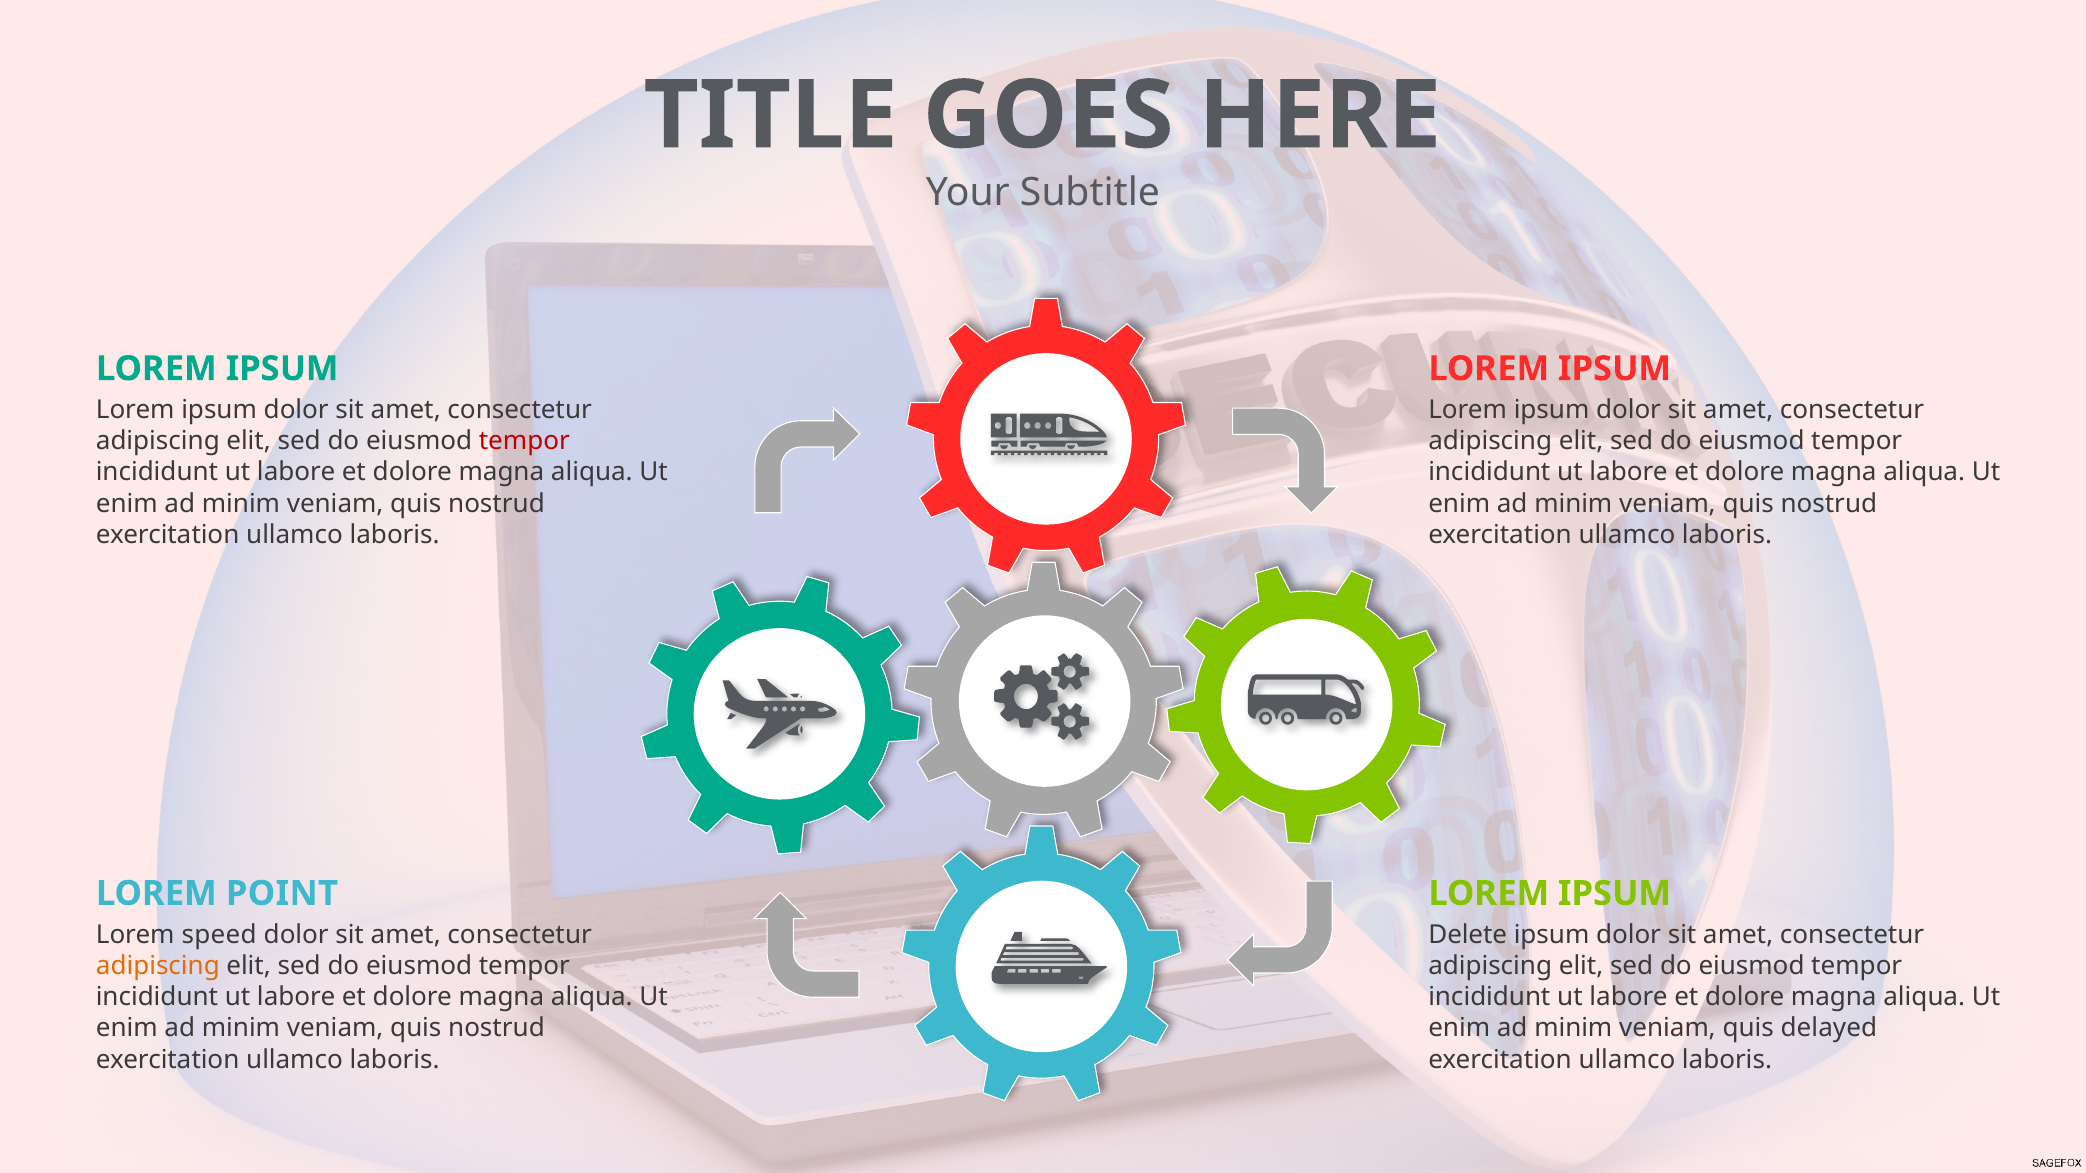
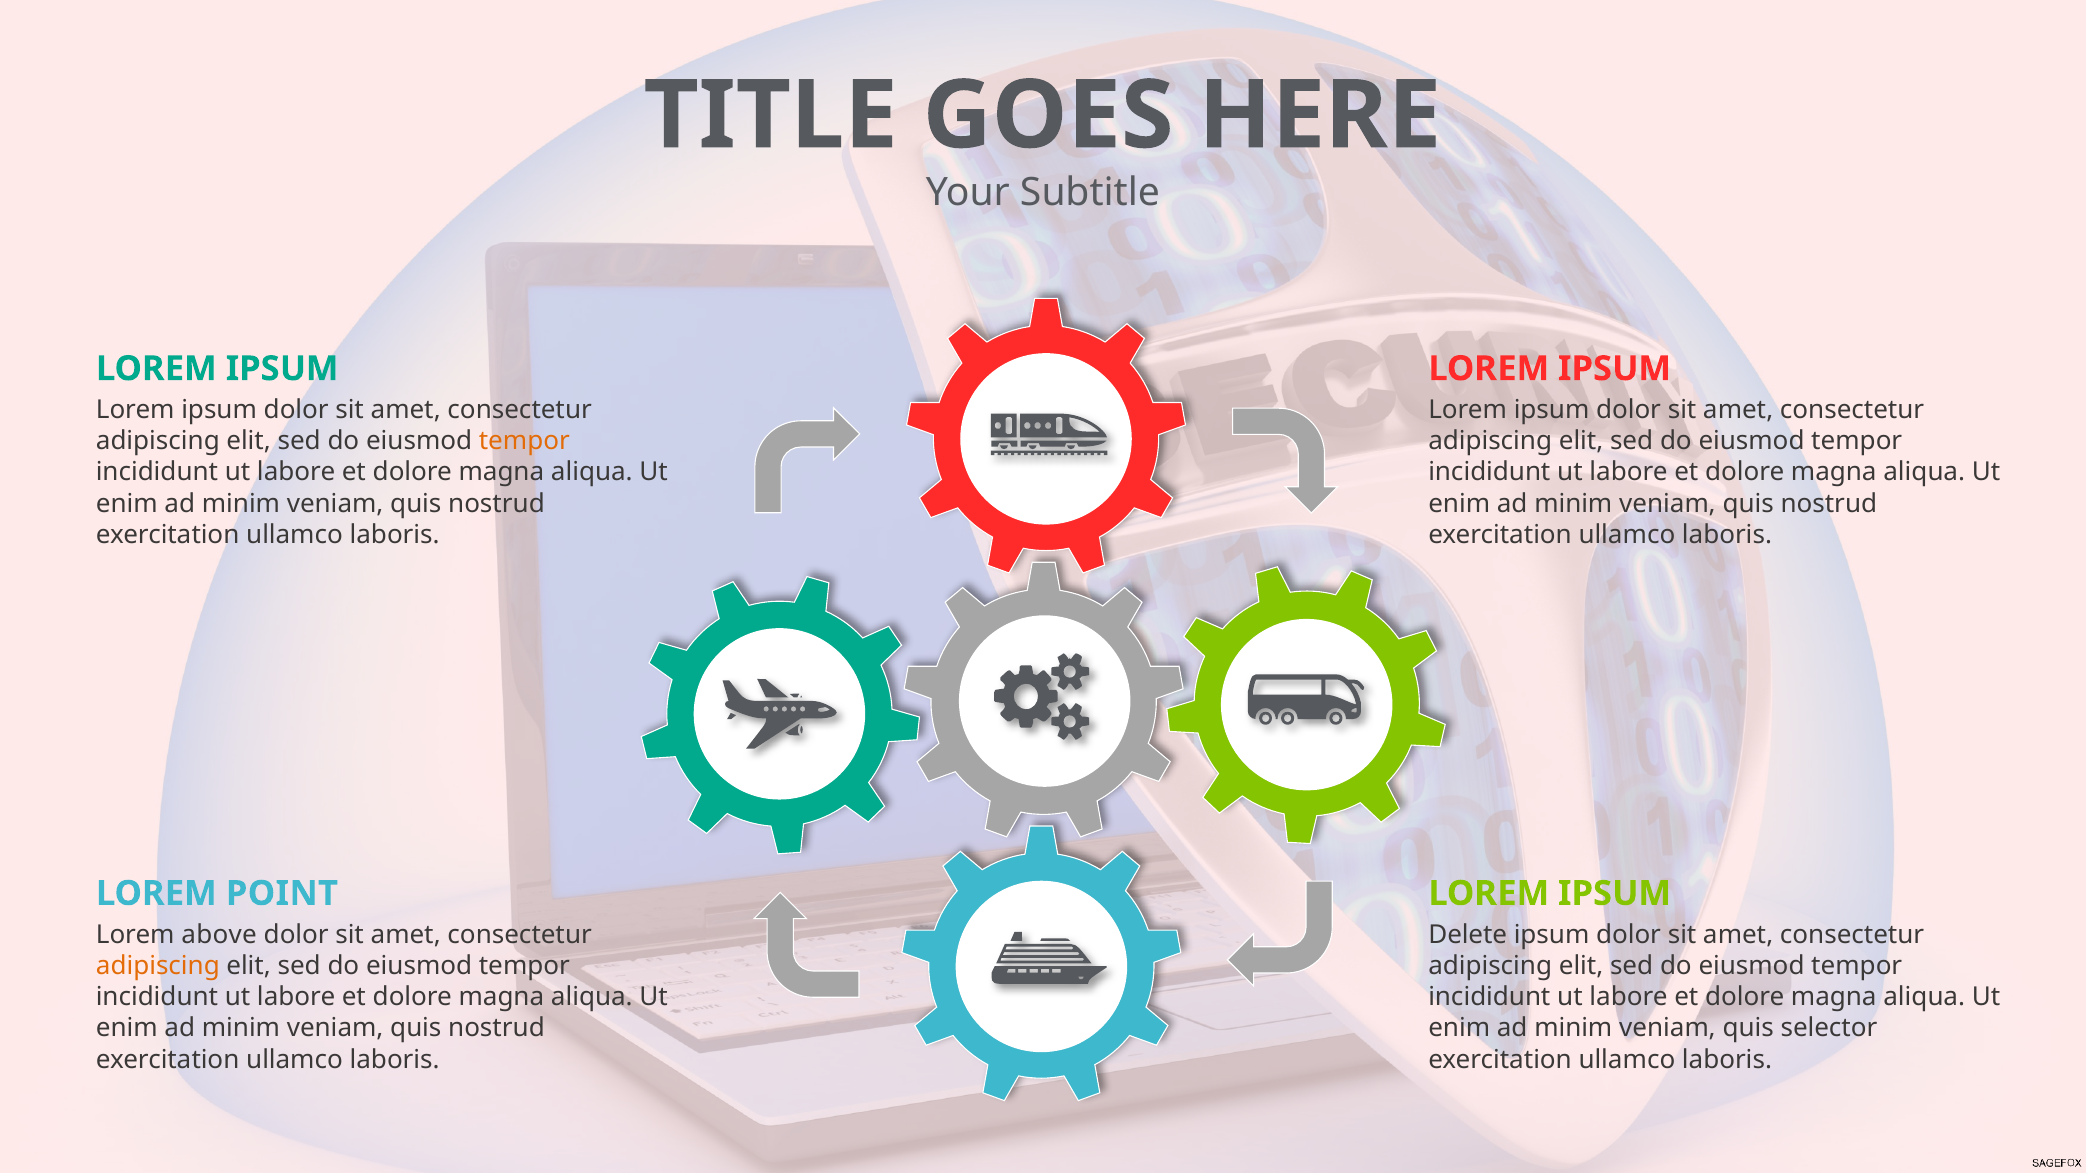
tempor colour: red -> orange (524, 441)
speed: speed -> above (219, 935)
delayed: delayed -> selector (1829, 1029)
